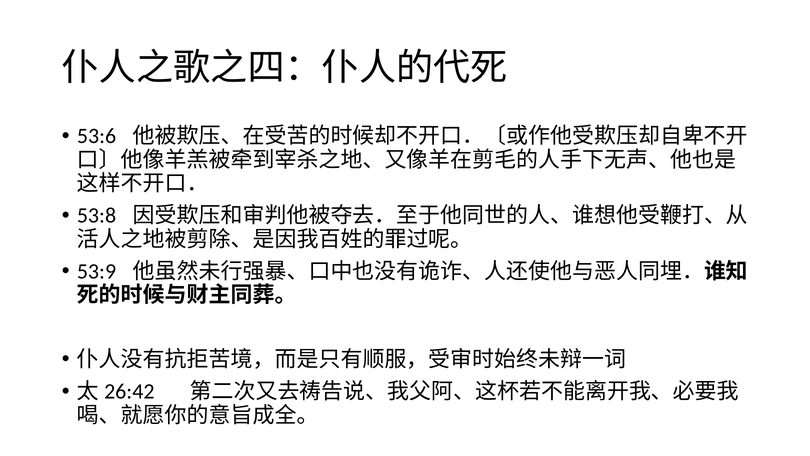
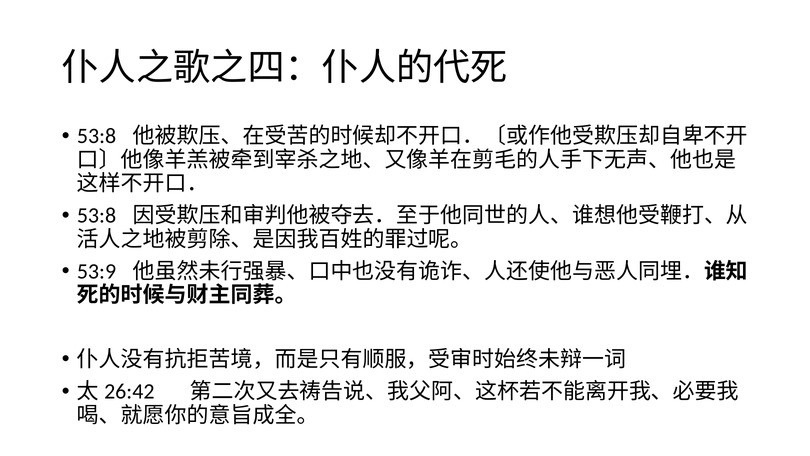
53:6: 53:6 -> 53:8 (97, 136)
